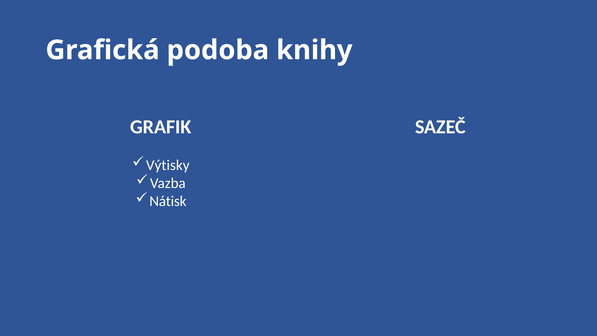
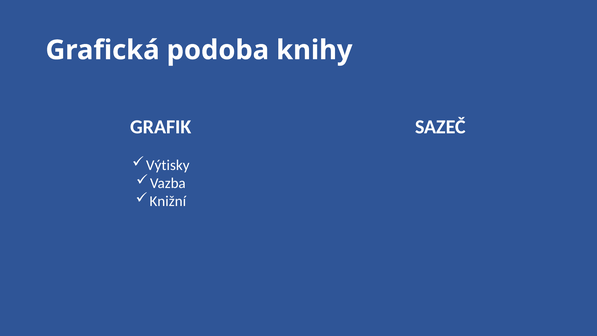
Nátisk: Nátisk -> Knižní (168, 201)
